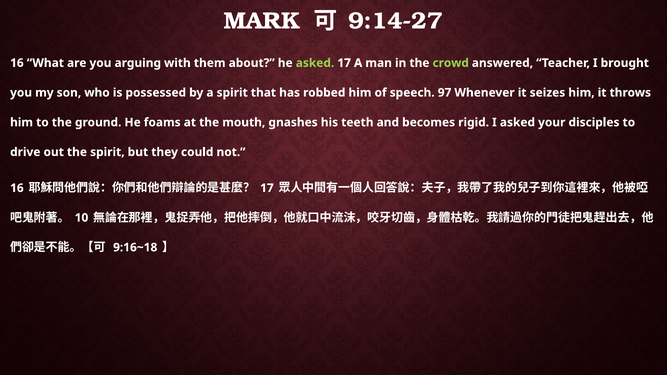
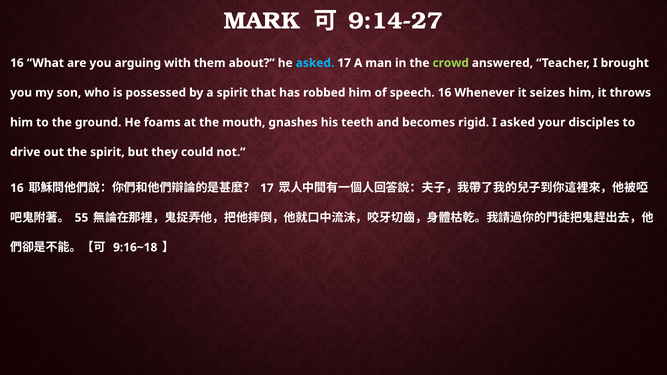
asked colour: light green -> light blue (315, 63)
speech 97: 97 -> 16 (445, 93)
10: 10 -> 55 (81, 218)
